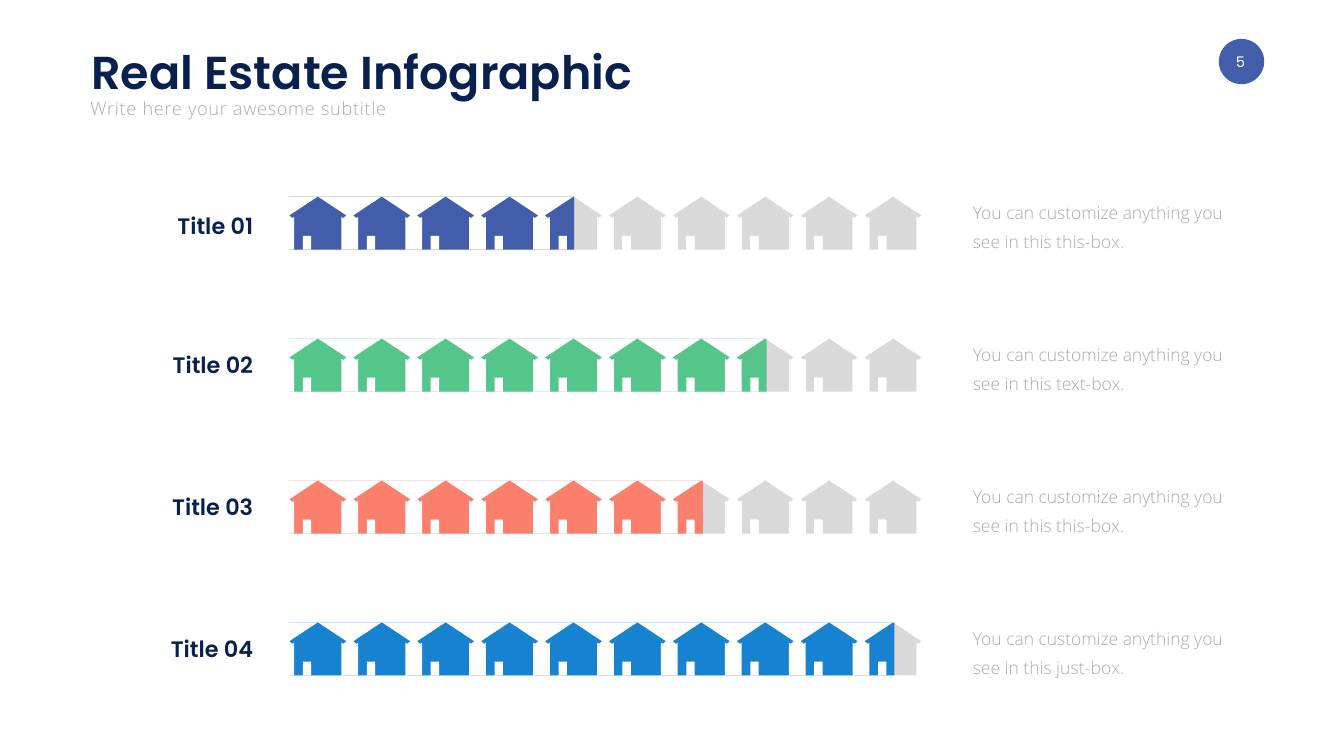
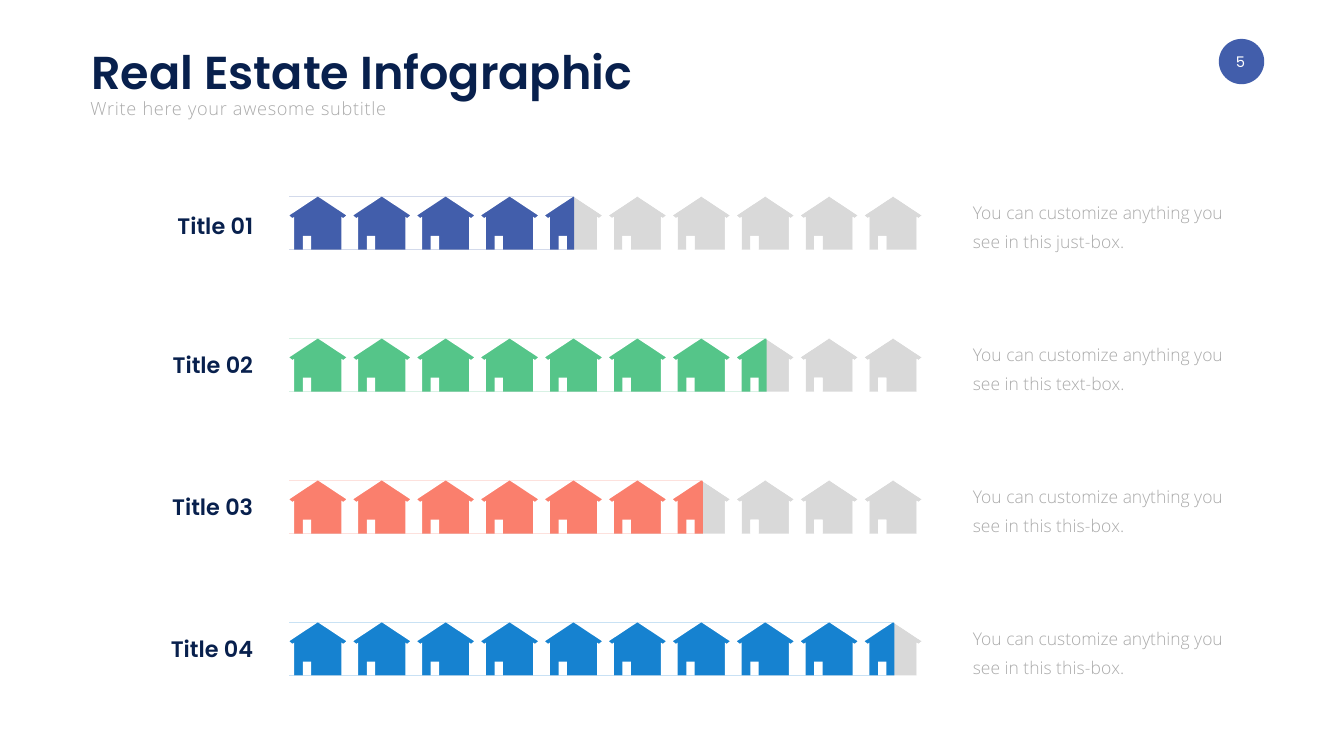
this-box: this-box -> just-box (1090, 242)
just-box: just-box -> this-box (1090, 668)
